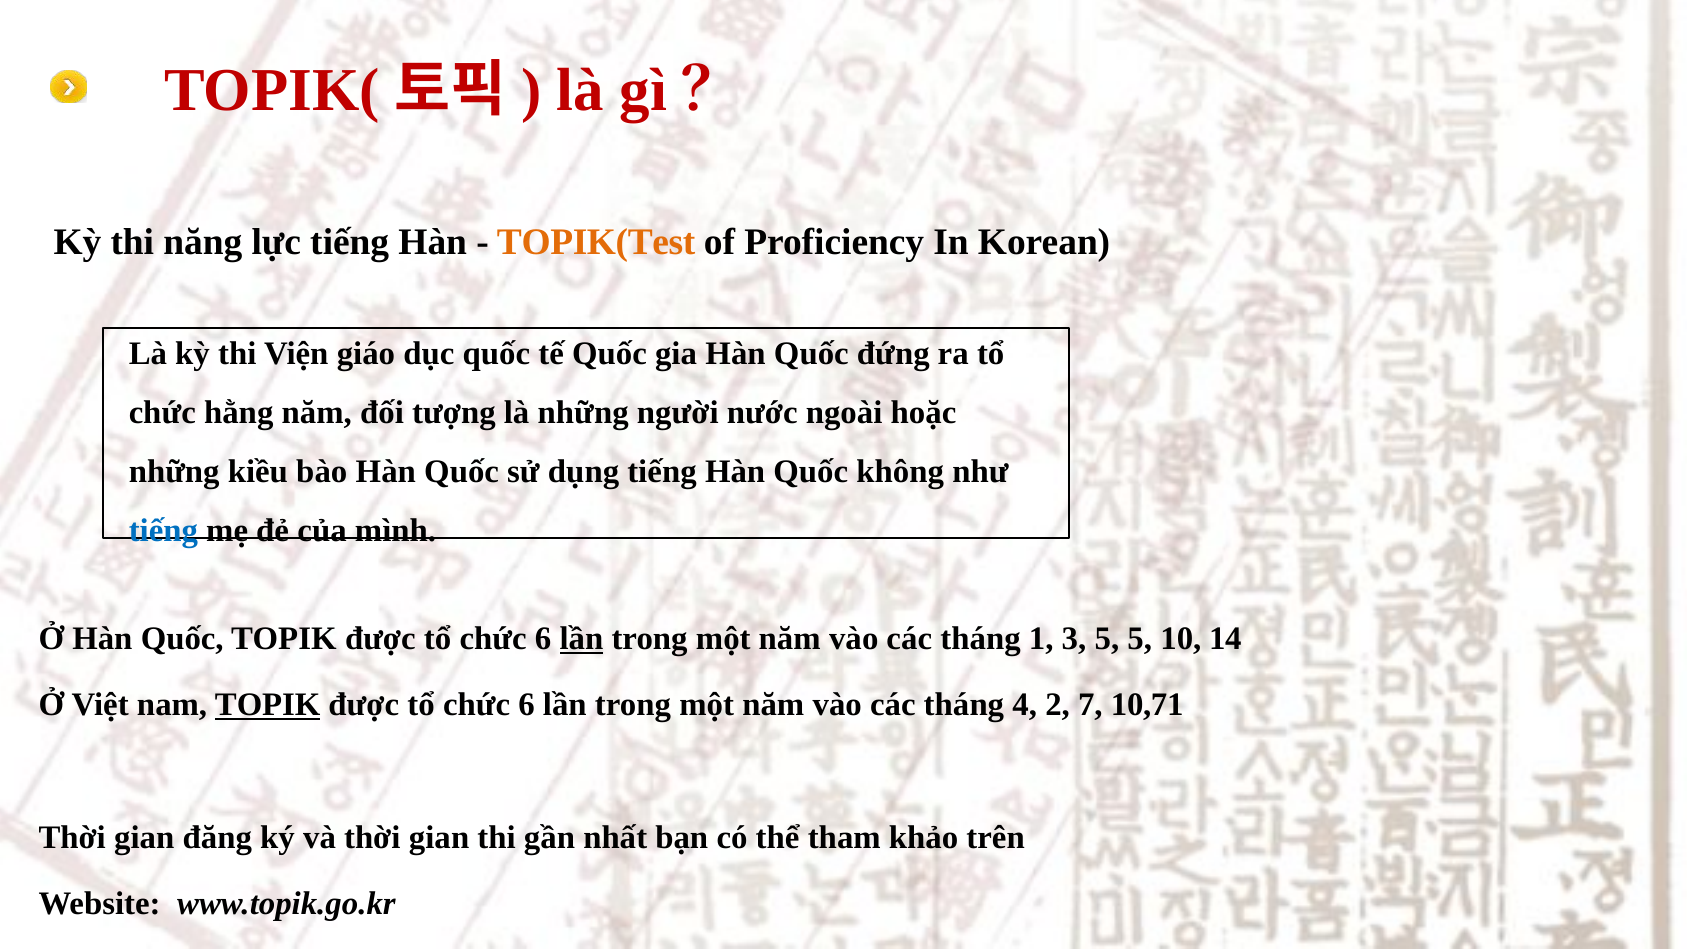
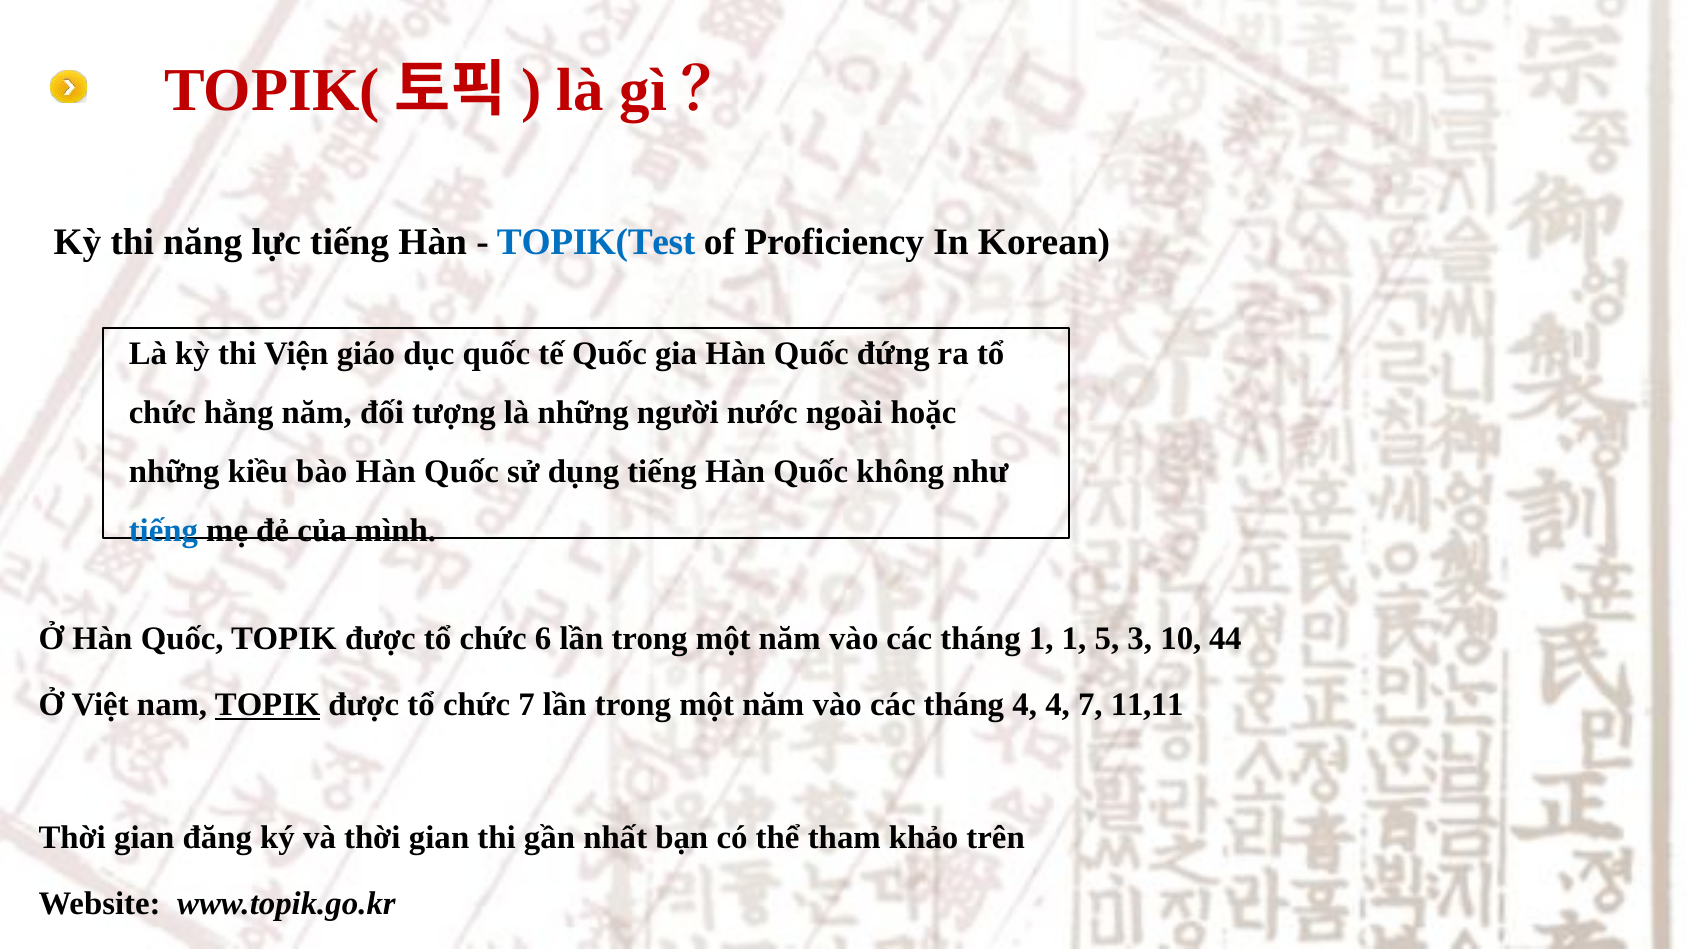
TOPIK(Test colour: orange -> blue (596, 242)
lần underline: present -> none (581, 639)
1 3: 3 -> 1 (1074, 639)
5 5: 5 -> 3 (1140, 639)
14: 14 -> 44 (1225, 639)
6: 6 -> 7 (526, 705)
4 2: 2 -> 4 (1058, 705)
10,71: 10,71 -> 11,11 (1147, 705)
